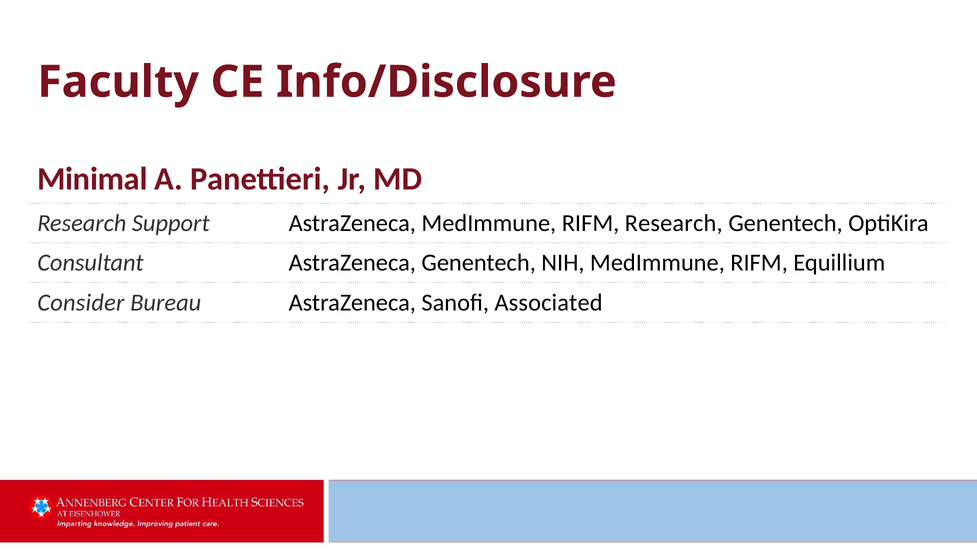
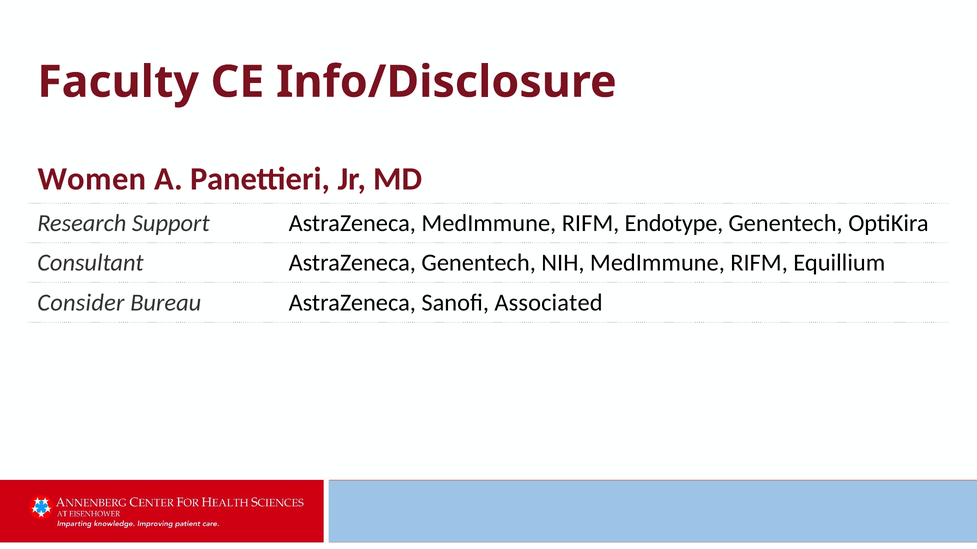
Minimal: Minimal -> Women (92, 179)
RIFM Research: Research -> Endotype (674, 224)
